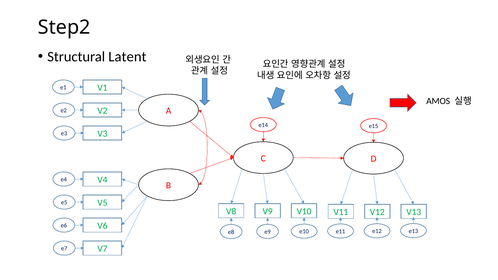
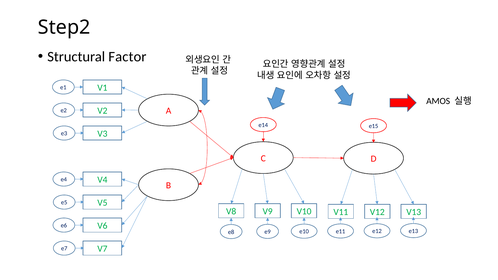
Latent: Latent -> Factor (127, 57)
